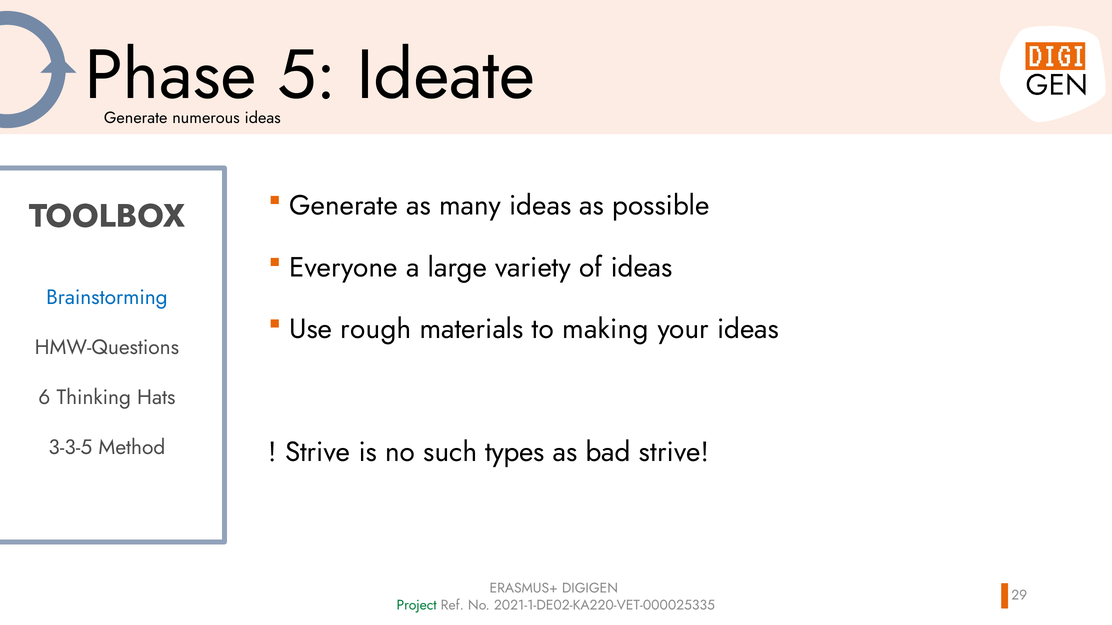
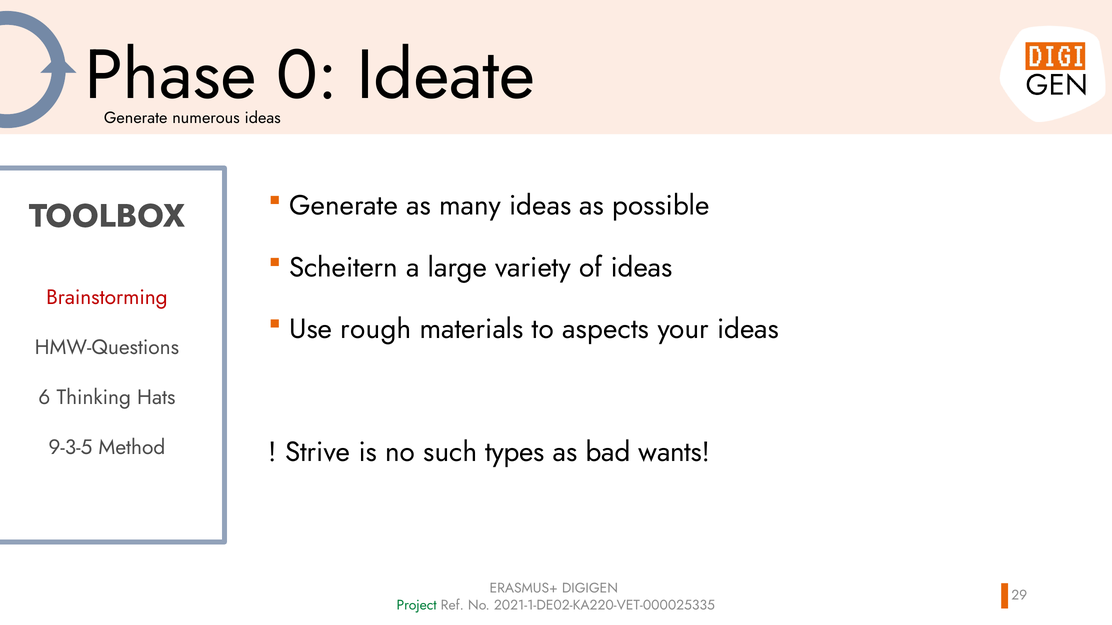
5: 5 -> 0 (307, 75)
Everyone: Everyone -> Scheitern (344, 268)
Brainstorming colour: blue -> red (107, 297)
making: making -> aspects (606, 329)
3-3-5: 3-3-5 -> 9-3-5 (70, 448)
bad strive: strive -> wants (674, 453)
